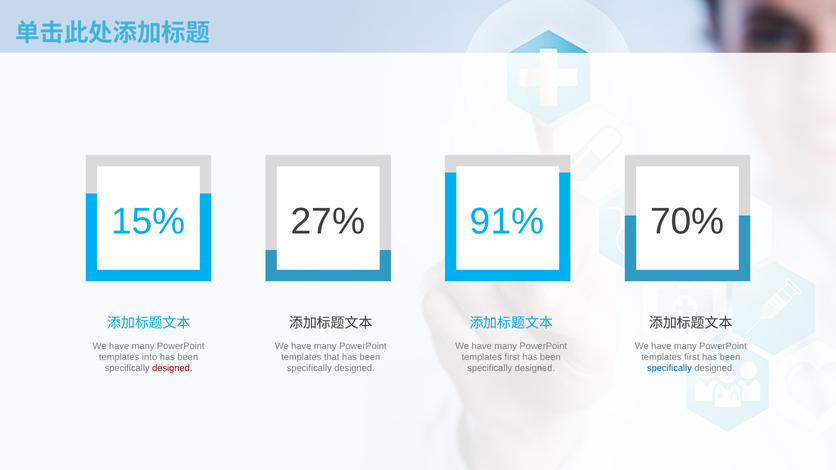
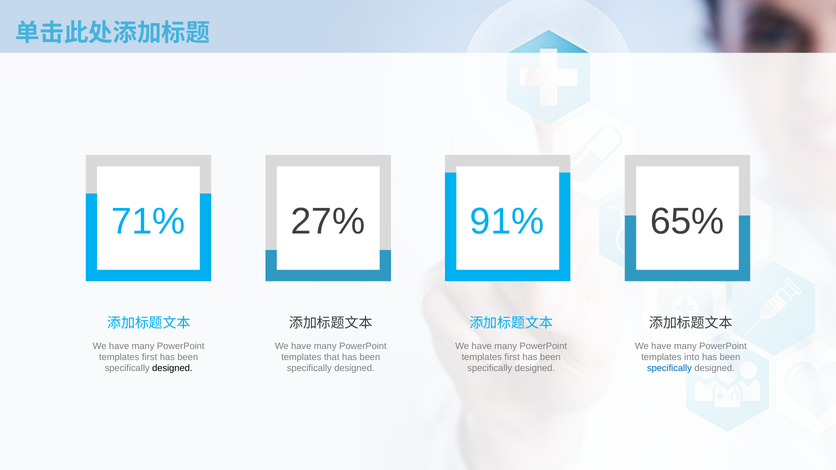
15%: 15% -> 71% (148, 221)
70%: 70% -> 65% (687, 221)
into: into -> first (150, 357)
first: first -> into (692, 357)
designed colour: red -> black (172, 368)
